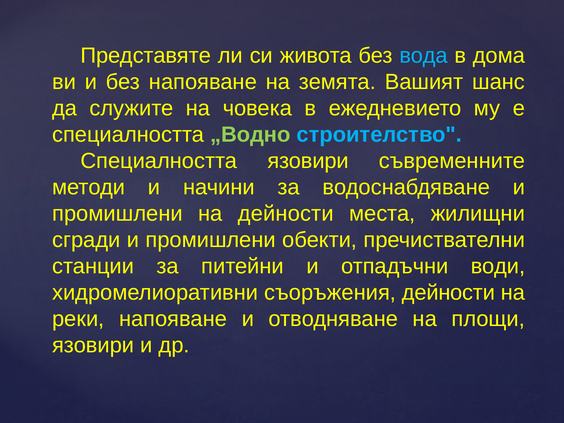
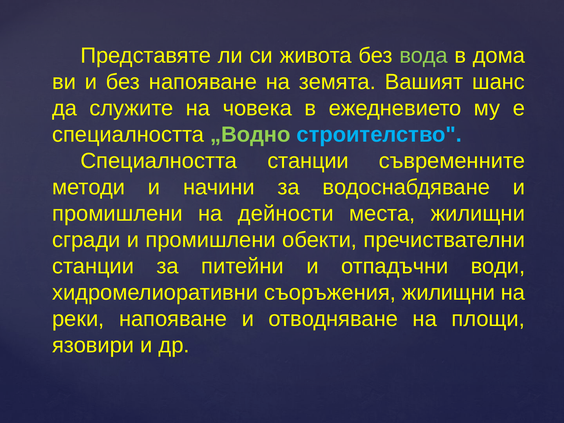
вода colour: light blue -> light green (424, 56)
Специалността язовири: язовири -> станции (308, 161)
съоръжения дейности: дейности -> жилищни (448, 293)
